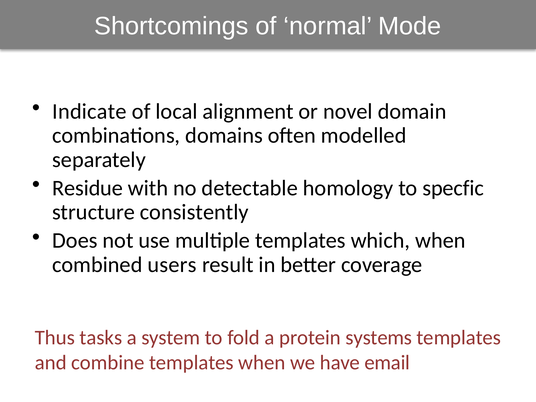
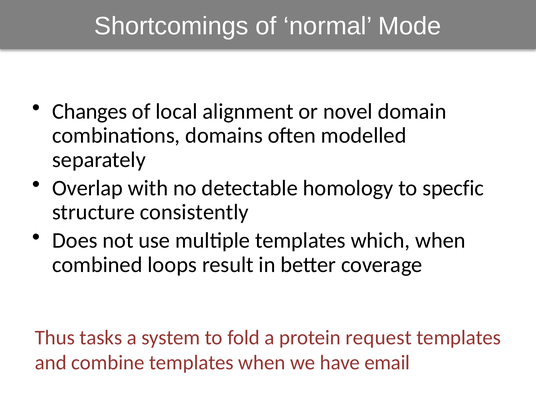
Indicate: Indicate -> Changes (90, 111)
Residue: Residue -> Overlap (88, 188)
users: users -> loops (172, 265)
systems: systems -> request (379, 338)
